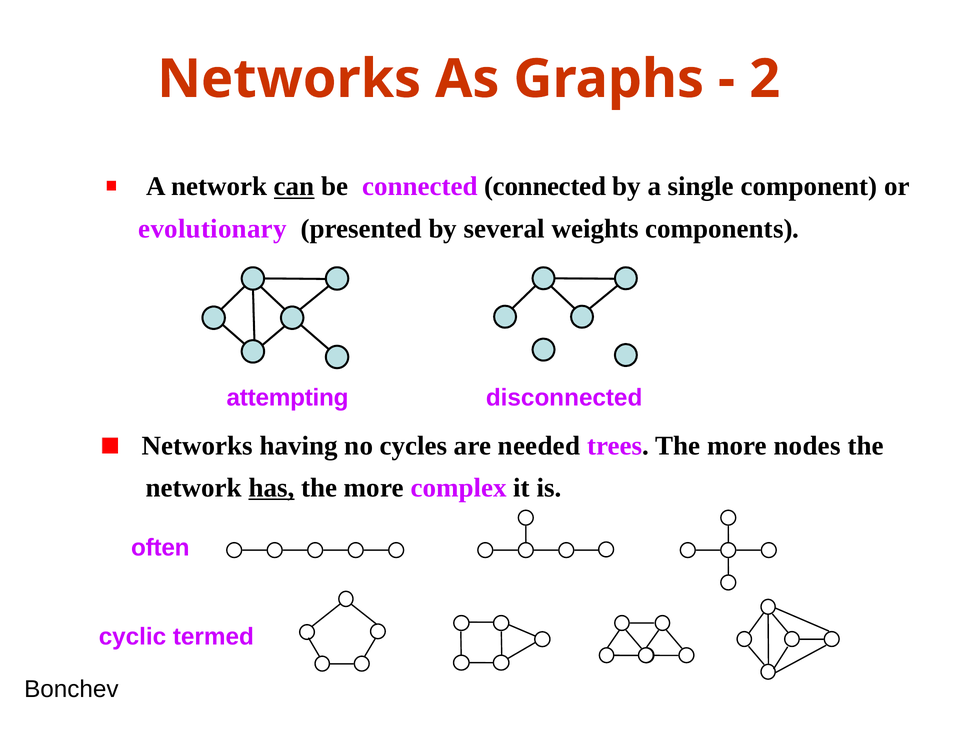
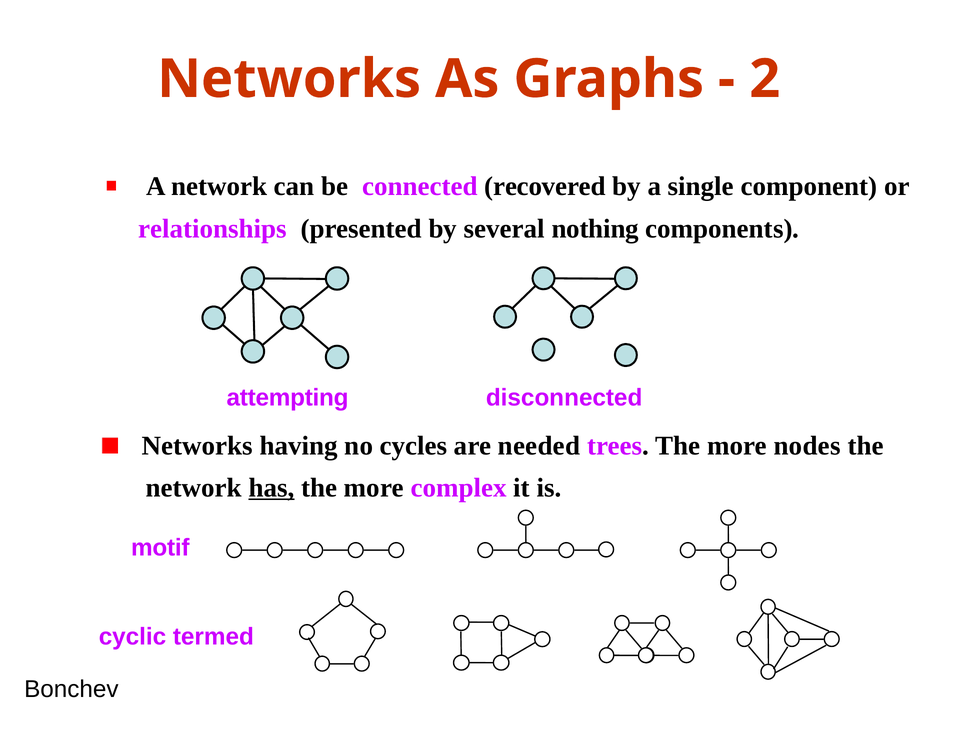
can underline: present -> none (294, 186)
connected connected: connected -> recovered (545, 186)
evolutionary: evolutionary -> relationships (213, 229)
weights: weights -> nothing (595, 229)
often: often -> motif (160, 548)
